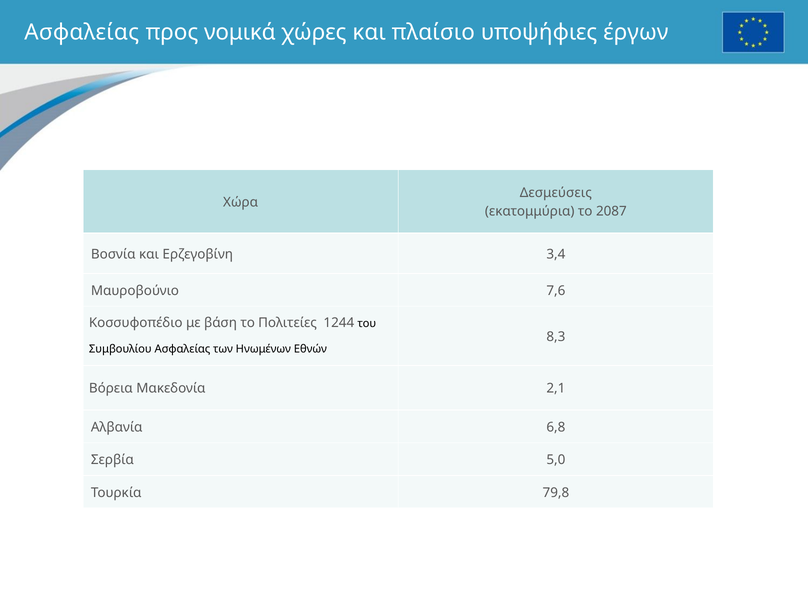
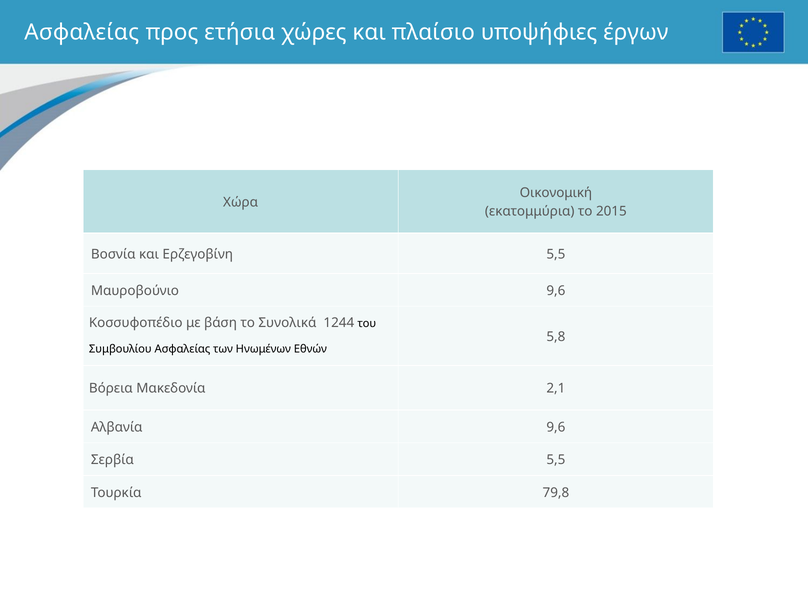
νομικά: νομικά -> ετήσια (240, 32)
Δεσμεύσεις: Δεσμεύσεις -> Οικονομική (556, 193)
2087: 2087 -> 2015 (611, 211)
Ερζεγοβίνη 3,4: 3,4 -> 5,5 (556, 254)
Μαυροβούνιο 7,6: 7,6 -> 9,6 (556, 291)
Πολιτείες: Πολιτείες -> Συνολικά (287, 323)
8,3: 8,3 -> 5,8 (556, 337)
Αλβανία 6,8: 6,8 -> 9,6 (556, 427)
Σερβία 5,0: 5,0 -> 5,5 (556, 460)
